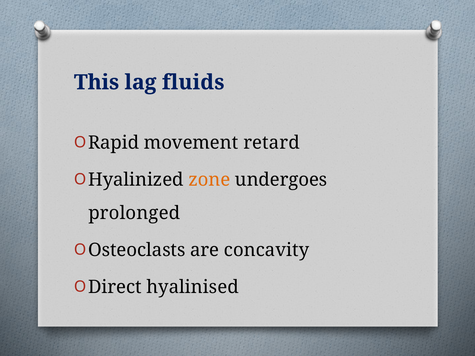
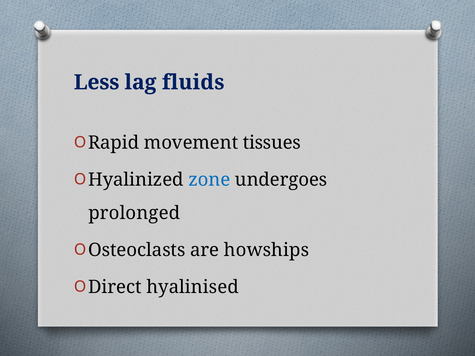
This: This -> Less (97, 82)
retard: retard -> tissues (272, 143)
zone colour: orange -> blue (209, 180)
concavity: concavity -> howships (267, 250)
